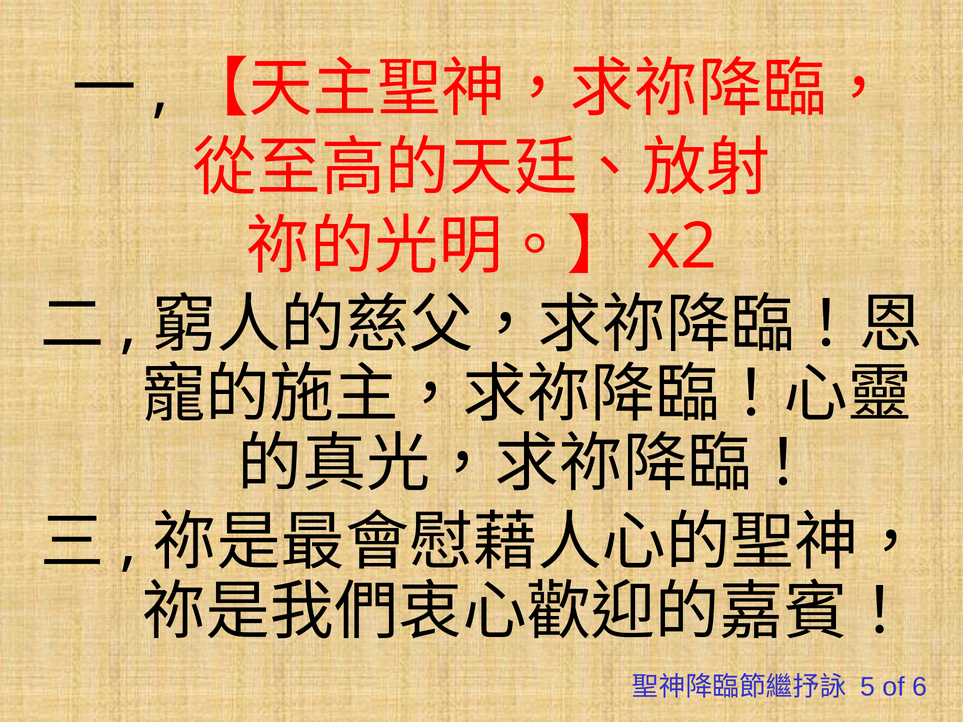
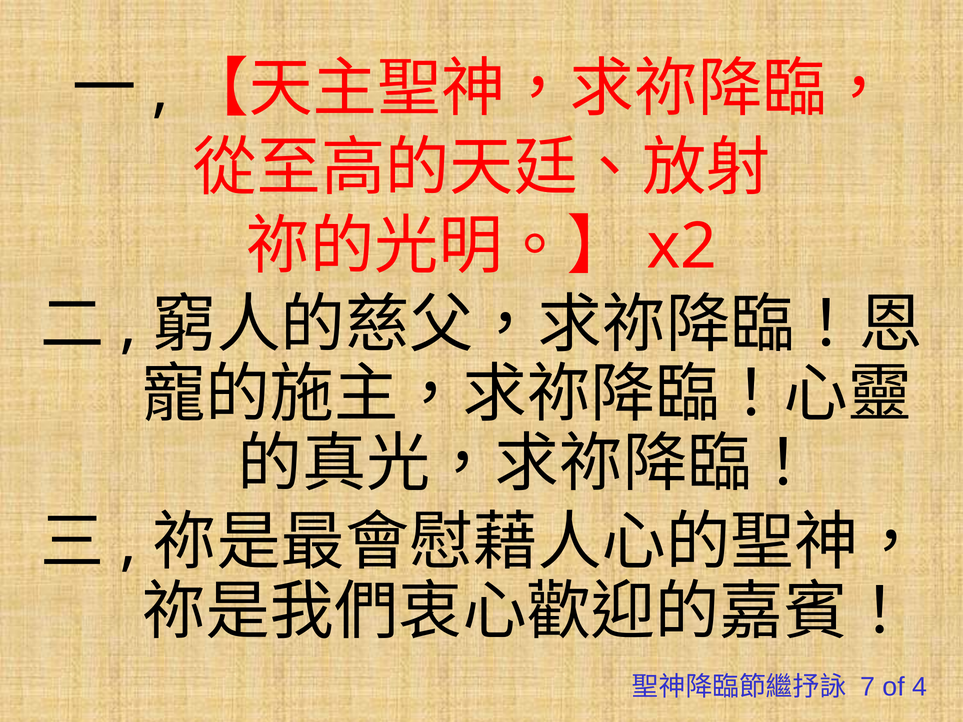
5: 5 -> 7 (868, 687)
6: 6 -> 4 (920, 687)
